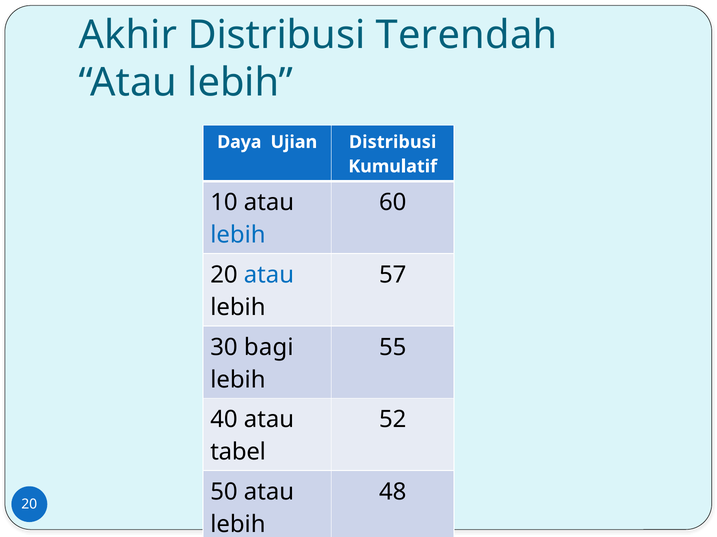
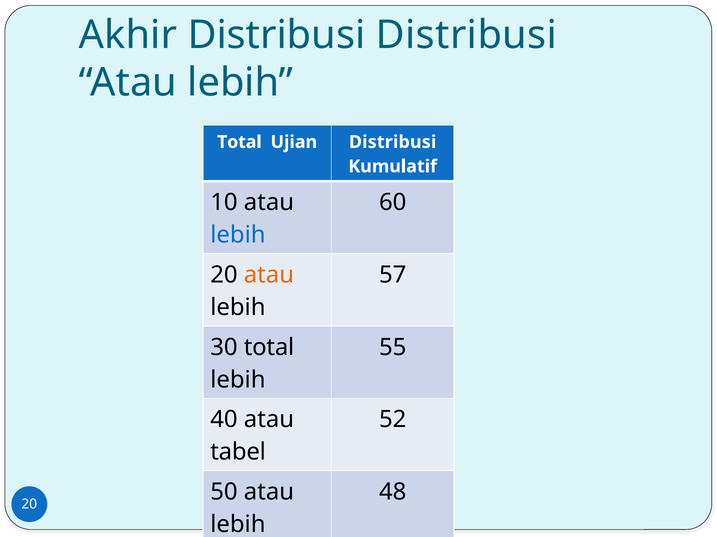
Distribusi Terendah: Terendah -> Distribusi (466, 35)
Daya: Daya -> Total (239, 142)
atau colour: blue -> orange (269, 275)
30 bagi: bagi -> total (269, 348)
